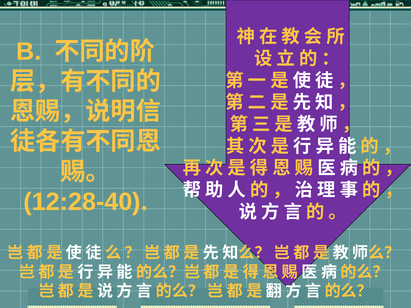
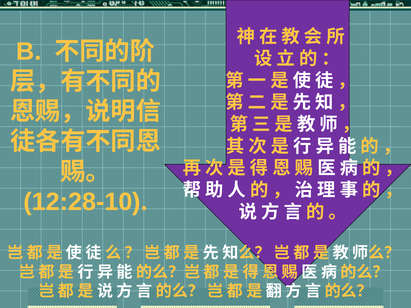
12:28-40: 12:28-40 -> 12:28-10 (86, 202)
